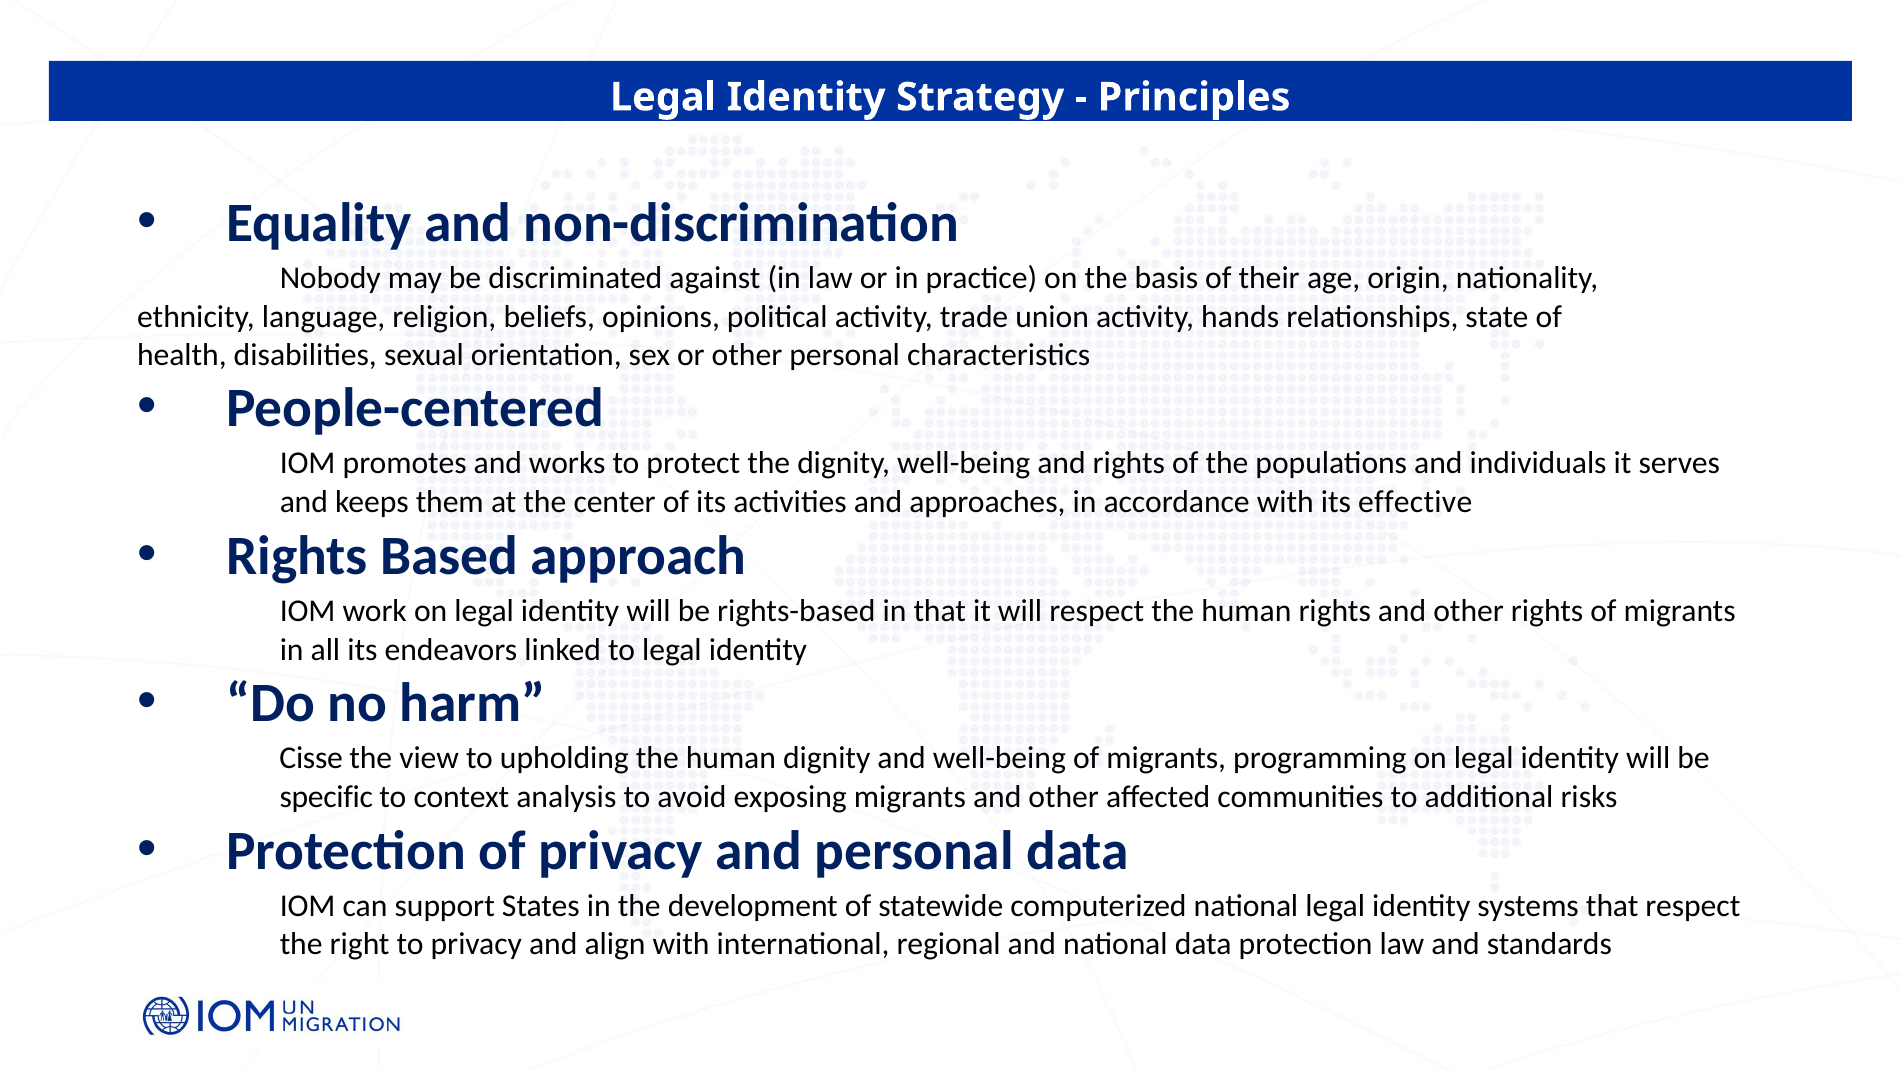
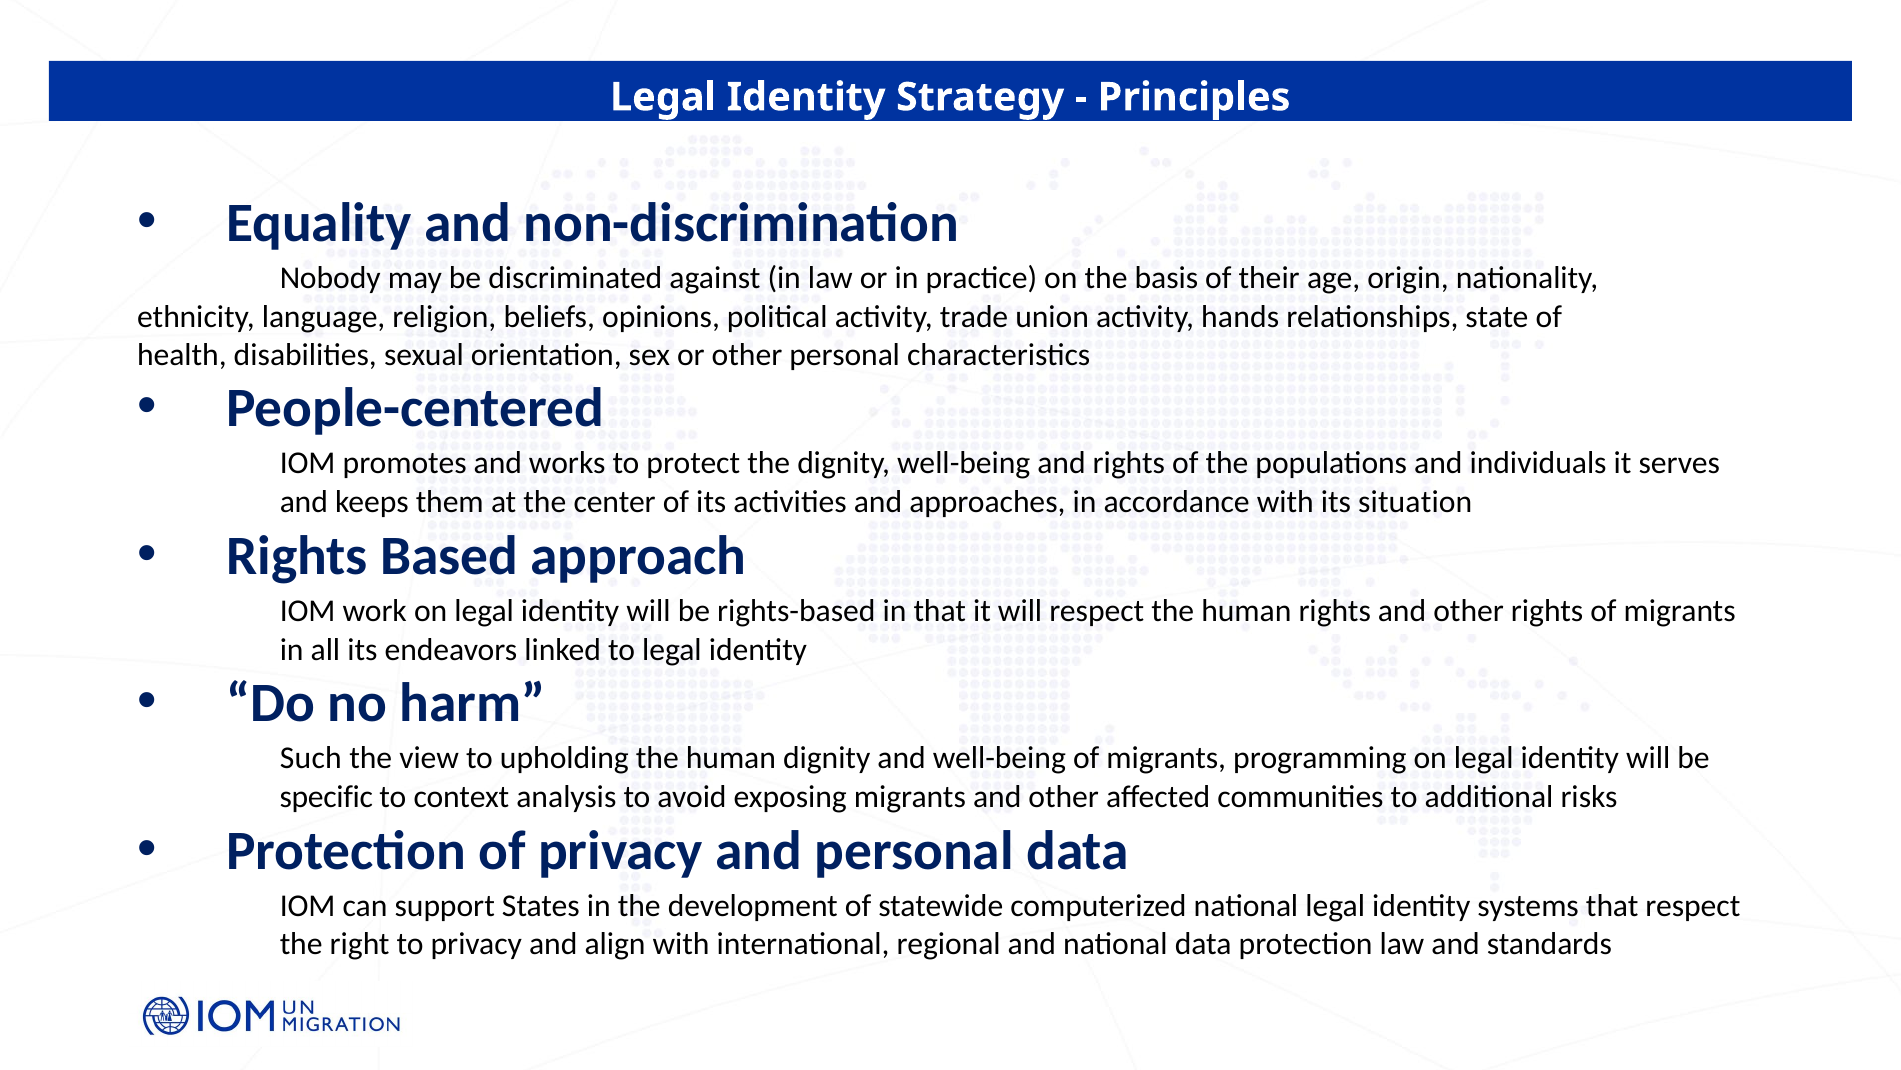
effective: effective -> situation (1415, 502)
Cisse: Cisse -> Such (311, 758)
